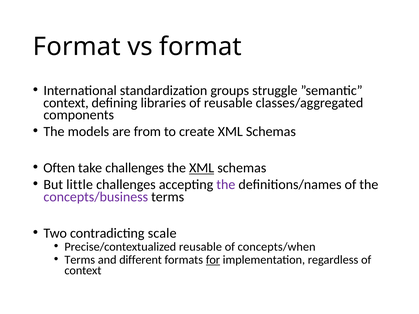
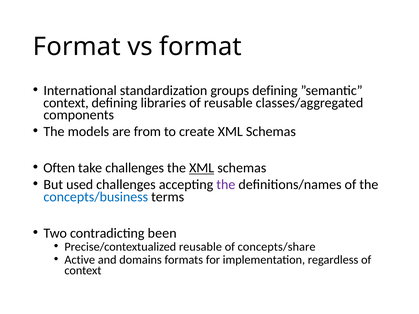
groups struggle: struggle -> defining (275, 91)
little: little -> used (80, 185)
concepts/business colour: purple -> blue (96, 197)
scale: scale -> been (162, 233)
concepts/when: concepts/when -> concepts/share (277, 247)
Terms: Terms -> Active (80, 260)
different: different -> domains (141, 260)
for underline: present -> none (213, 260)
